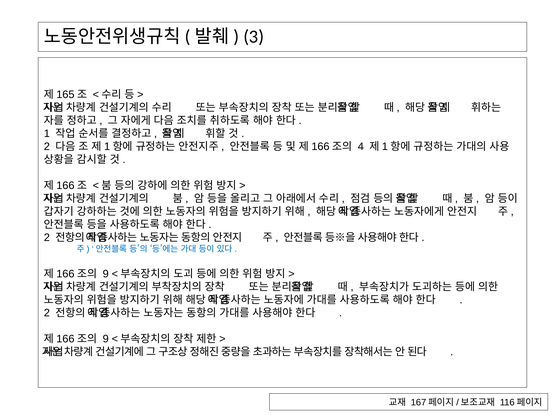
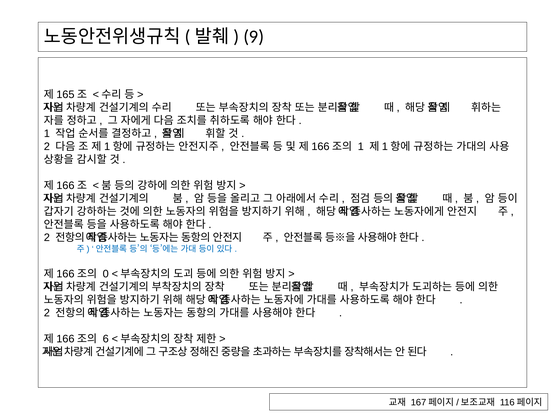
3: 3 -> 9 (254, 37)
4: 4 -> 1 (361, 146)
9: 9 -> 0 (106, 274)
9: 9 -> 6 (106, 339)
